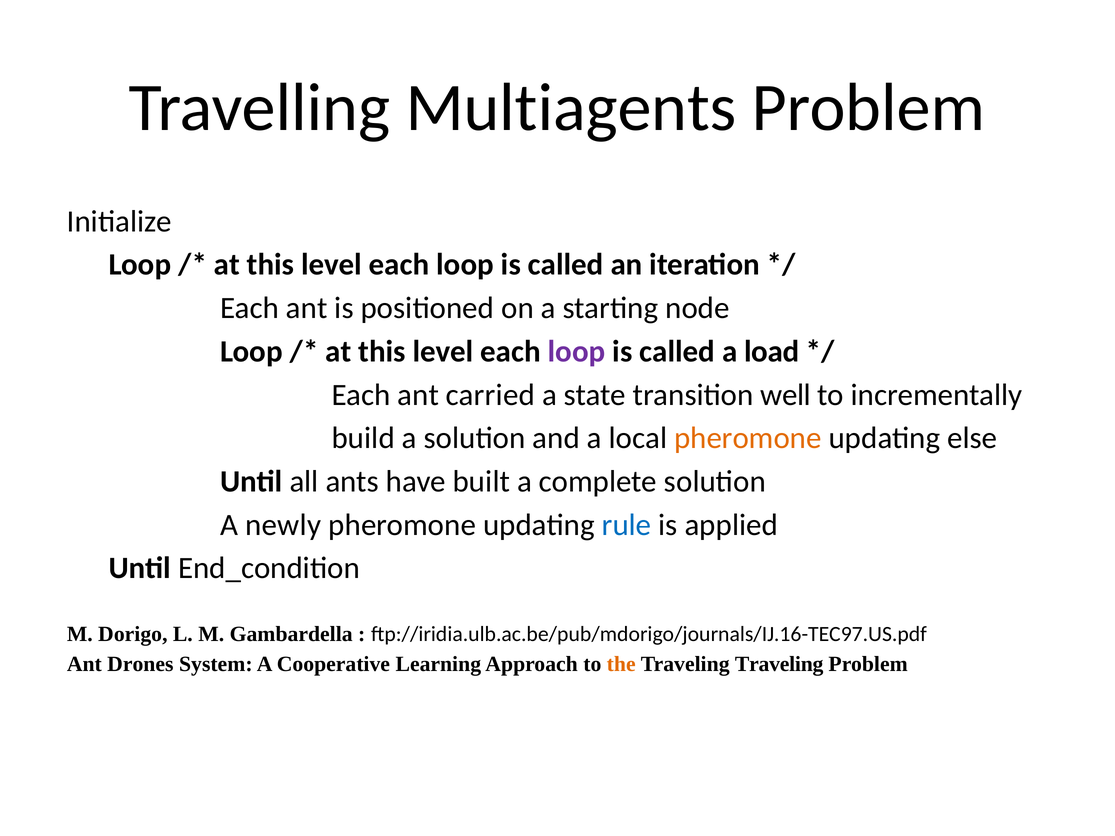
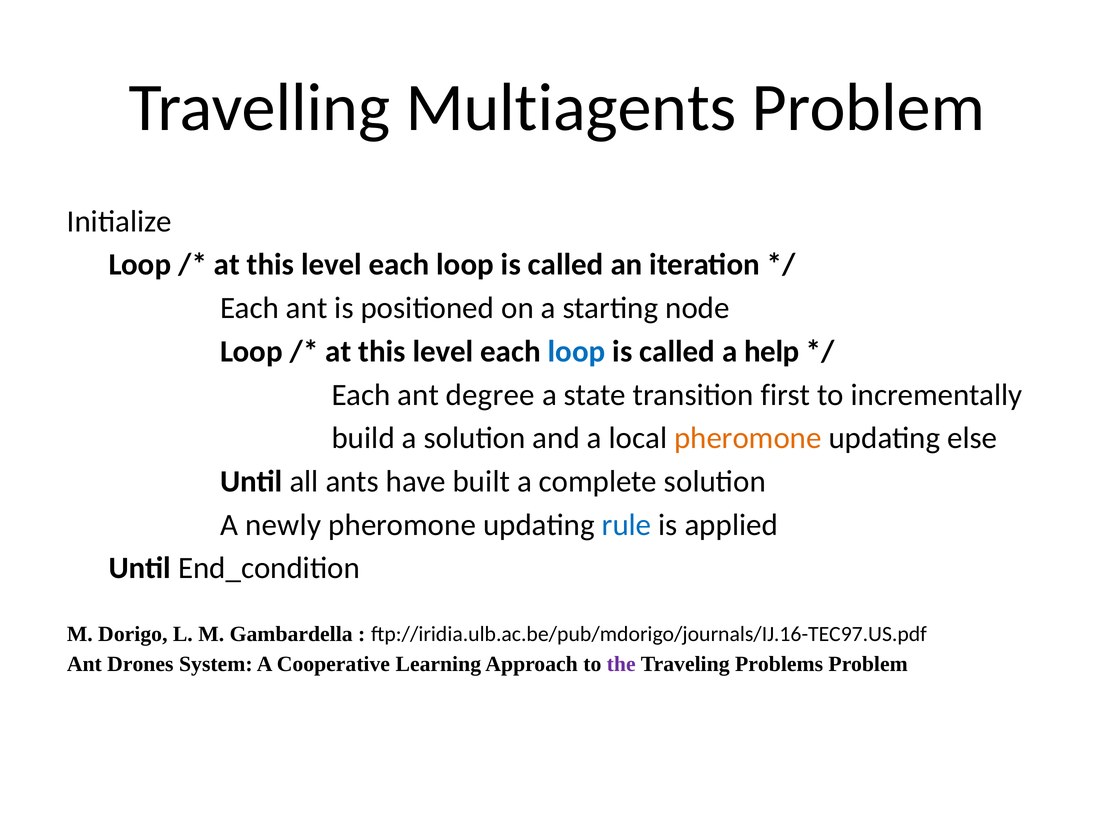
loop colour: purple -> blue (577, 352)
load: load -> help (772, 352)
carried: carried -> degree (490, 395)
well: well -> first (785, 395)
the colour: orange -> purple (621, 664)
Traveling Traveling: Traveling -> Problems (779, 664)
